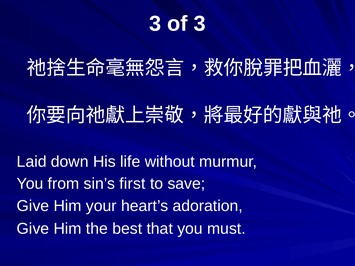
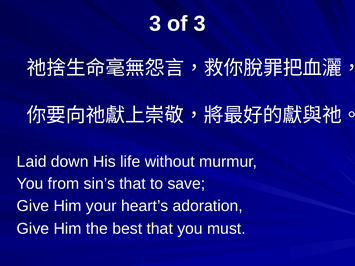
sin’s first: first -> that (132, 184)
